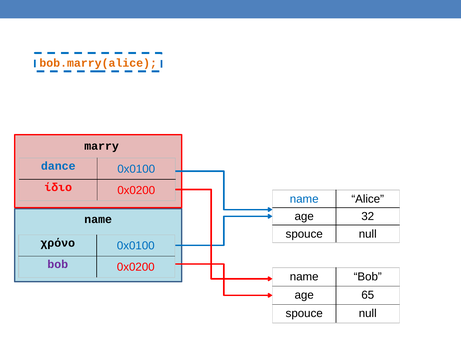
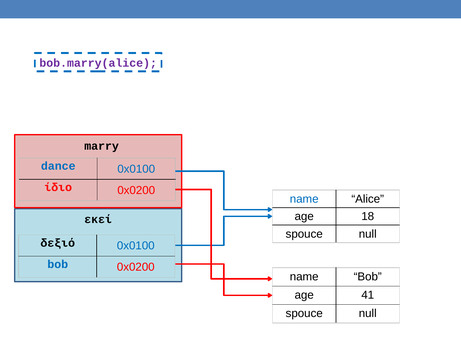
bob.marry(alice colour: orange -> purple (98, 63)
32: 32 -> 18 (368, 217)
name: name -> εκεί (98, 220)
χρόνο: χρόνο -> δεξιό (58, 243)
bob colour: purple -> blue (58, 265)
65: 65 -> 41 (368, 296)
